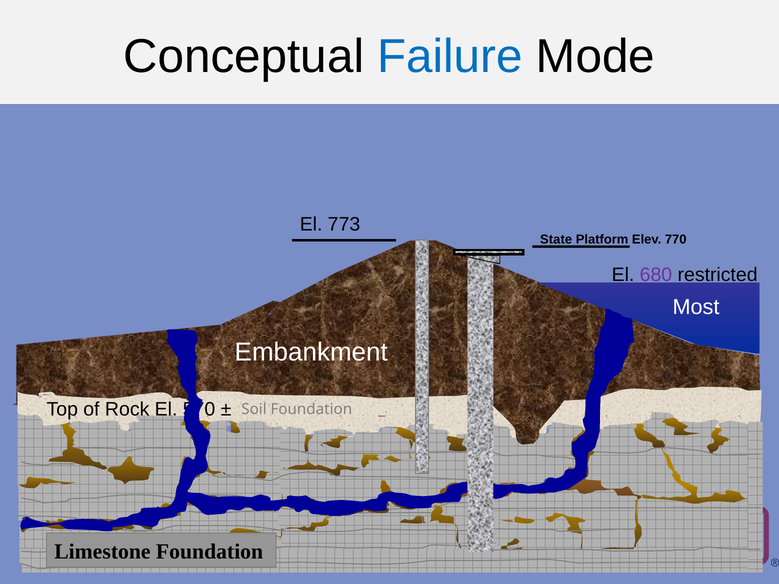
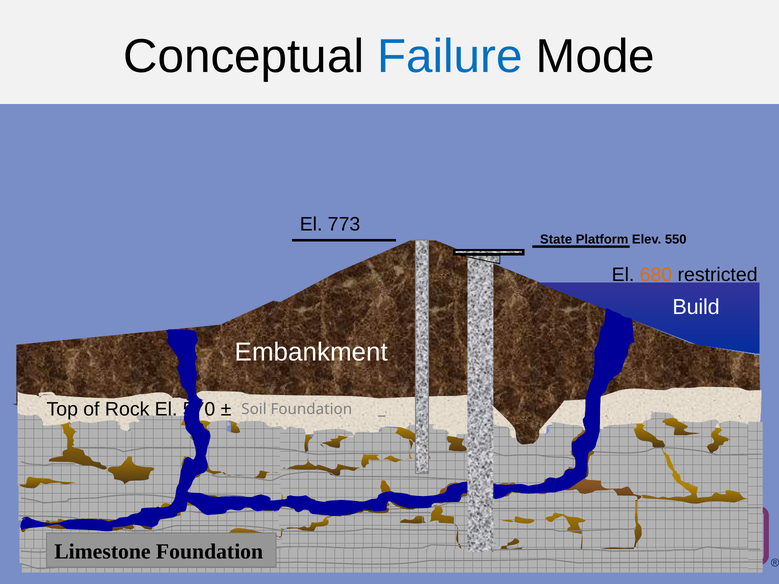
770: 770 -> 550 (676, 240)
680 colour: purple -> orange (656, 275)
Most: Most -> Build (696, 307)
